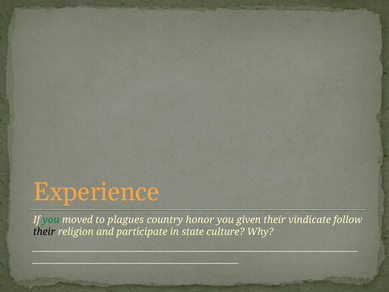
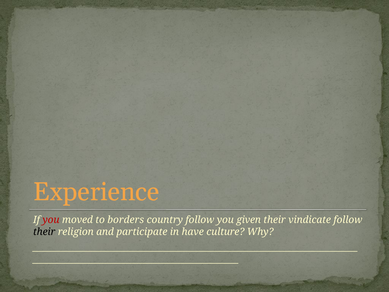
you colour: green -> red (51, 220)
plagues: plagues -> borders (126, 220)
country honor: honor -> follow (200, 220)
state: state -> have (193, 232)
